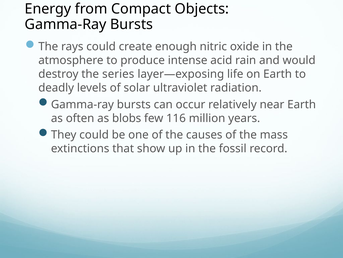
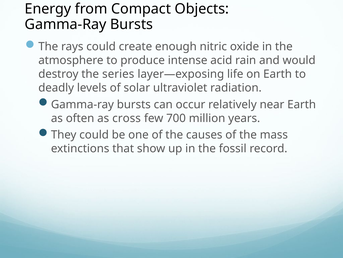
blobs: blobs -> cross (127, 118)
116: 116 -> 700 (176, 118)
